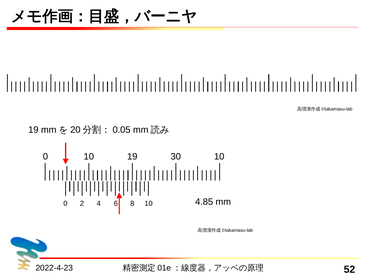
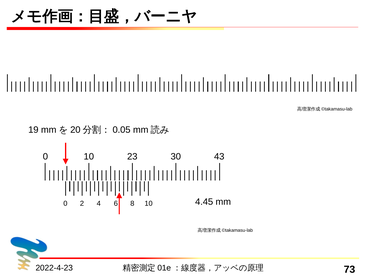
10 19: 19 -> 23 (132, 156)
30 10: 10 -> 43 (219, 156)
4.85: 4.85 -> 4.45 (204, 202)
52: 52 -> 73 (349, 269)
